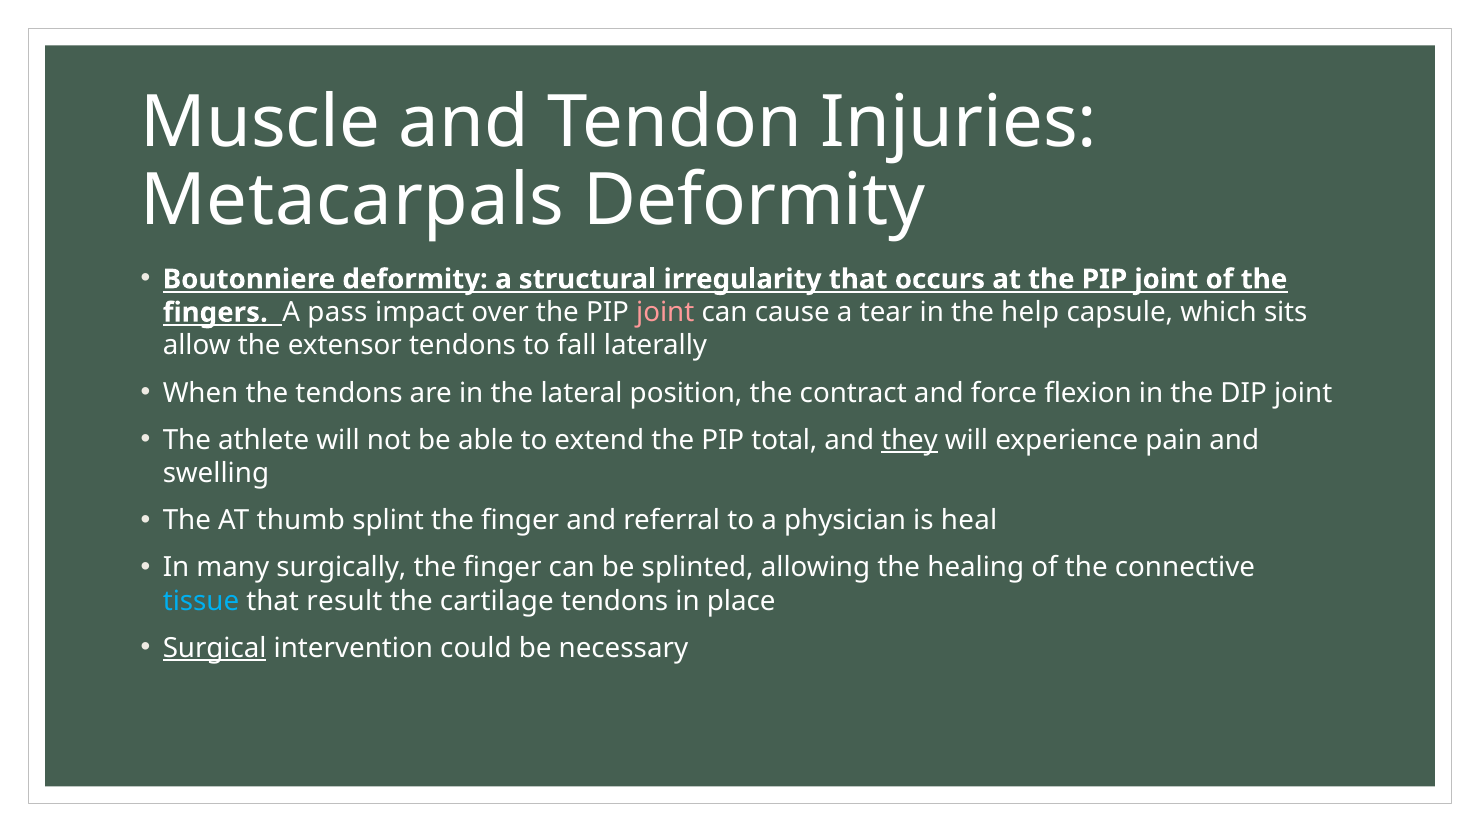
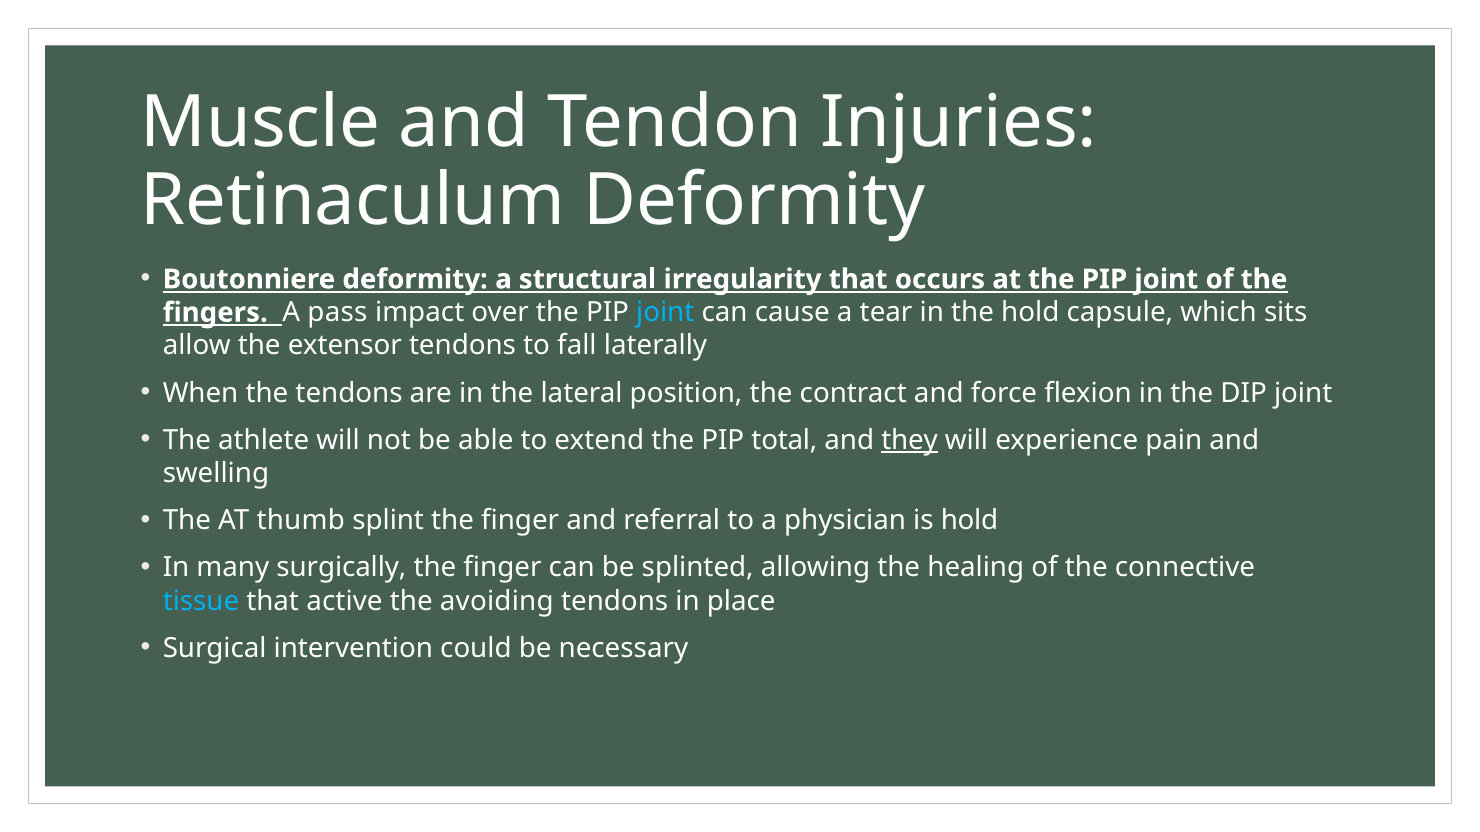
Metacarpals: Metacarpals -> Retinaculum (353, 200)
joint colour: pink -> light blue (665, 313)
the help: help -> hold (1030, 313)
is heal: heal -> hold (969, 521)
result: result -> active (344, 601)
cartilage: cartilage -> avoiding (497, 601)
Surgical underline: present -> none (215, 649)
